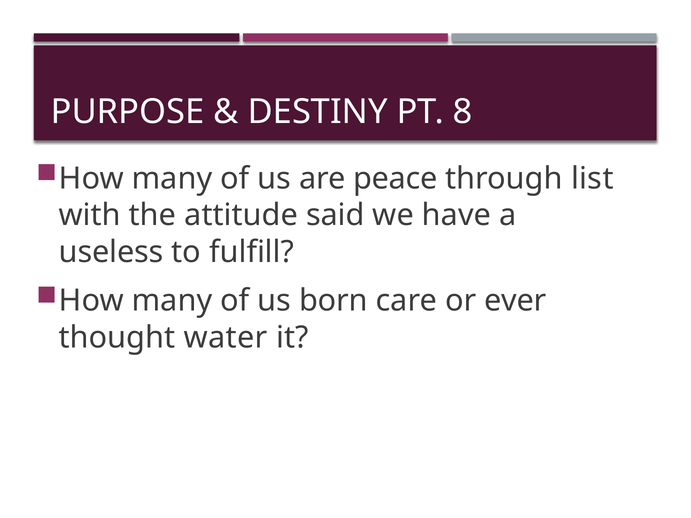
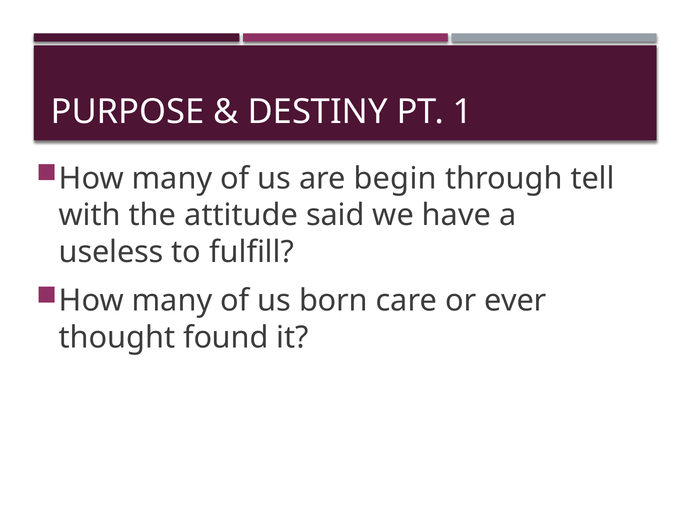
8: 8 -> 1 (463, 112)
peace: peace -> begin (395, 178)
list: list -> tell (593, 178)
water: water -> found (226, 338)
